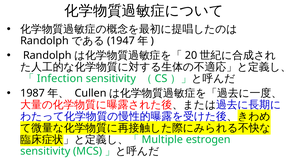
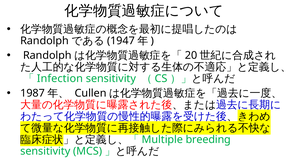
estrogen: estrogen -> breeding (208, 140)
